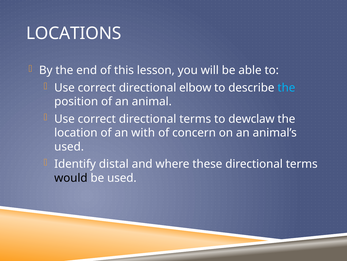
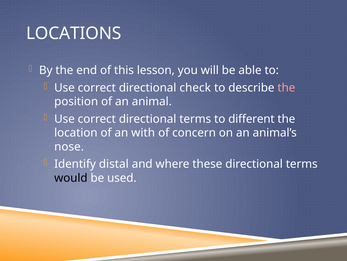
elbow: elbow -> check (195, 87)
the colour: light blue -> pink (286, 87)
dewclaw: dewclaw -> different (251, 119)
used: used -> nose (69, 146)
